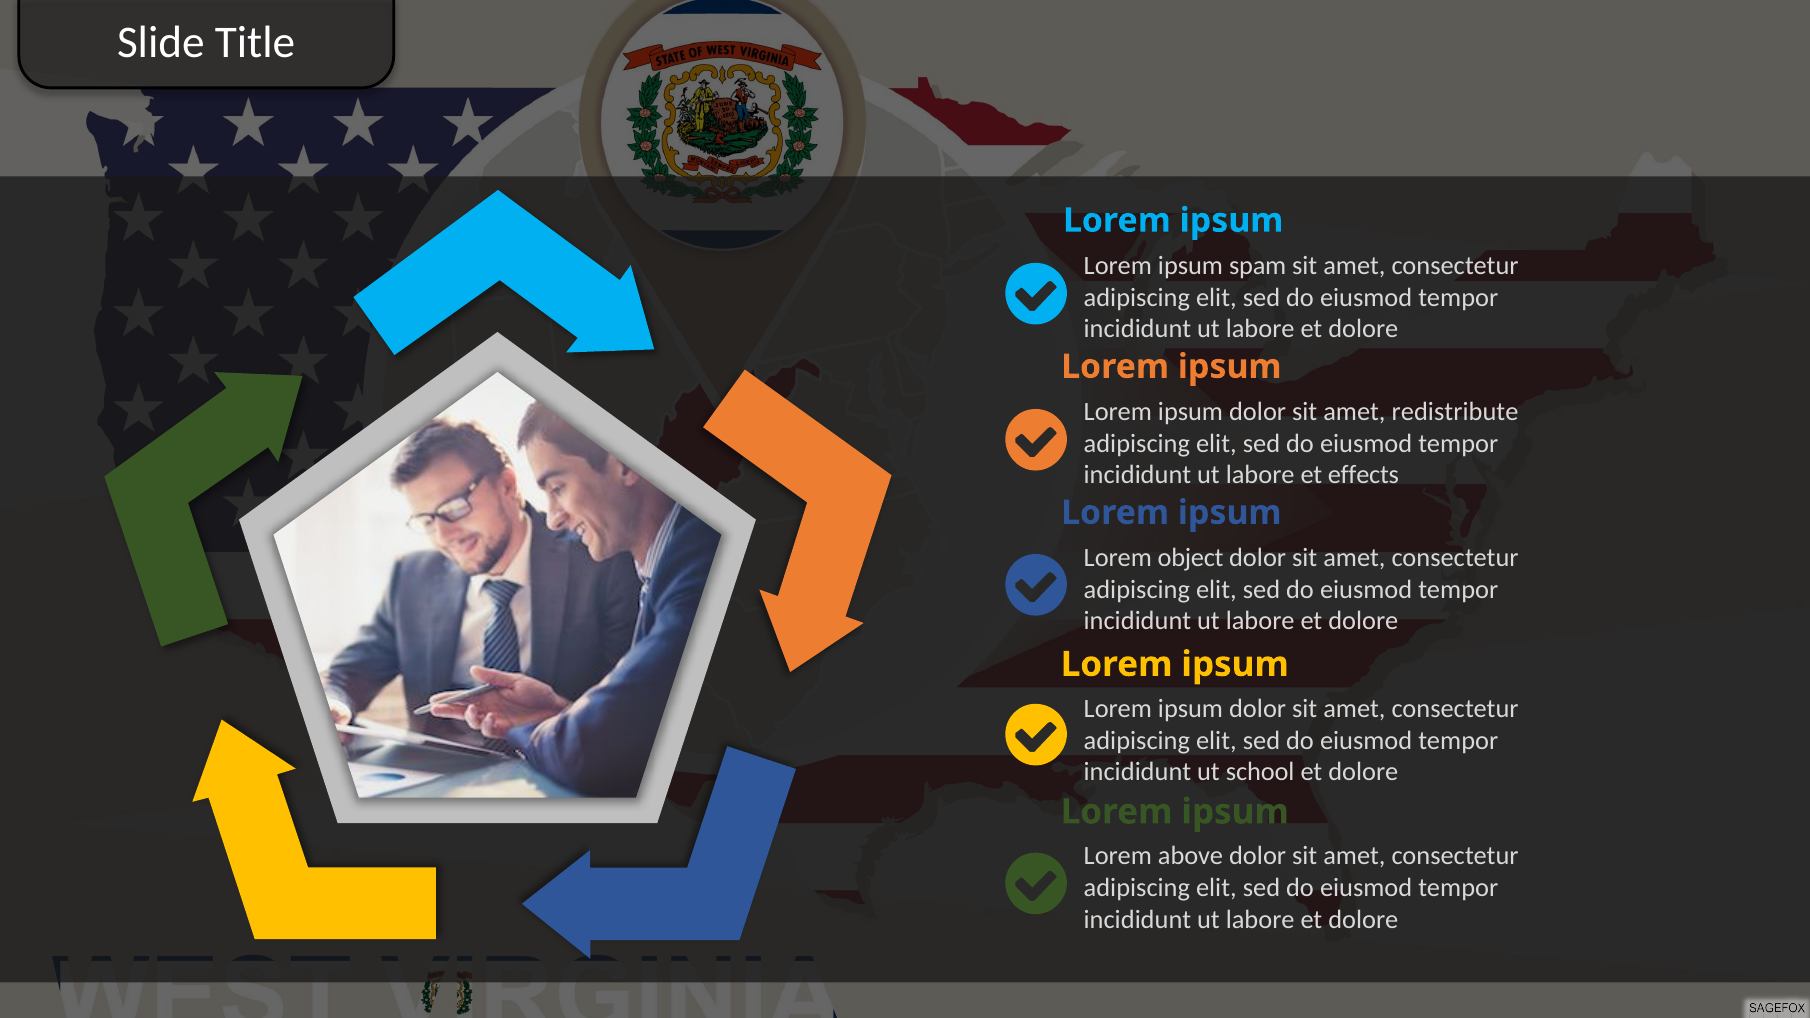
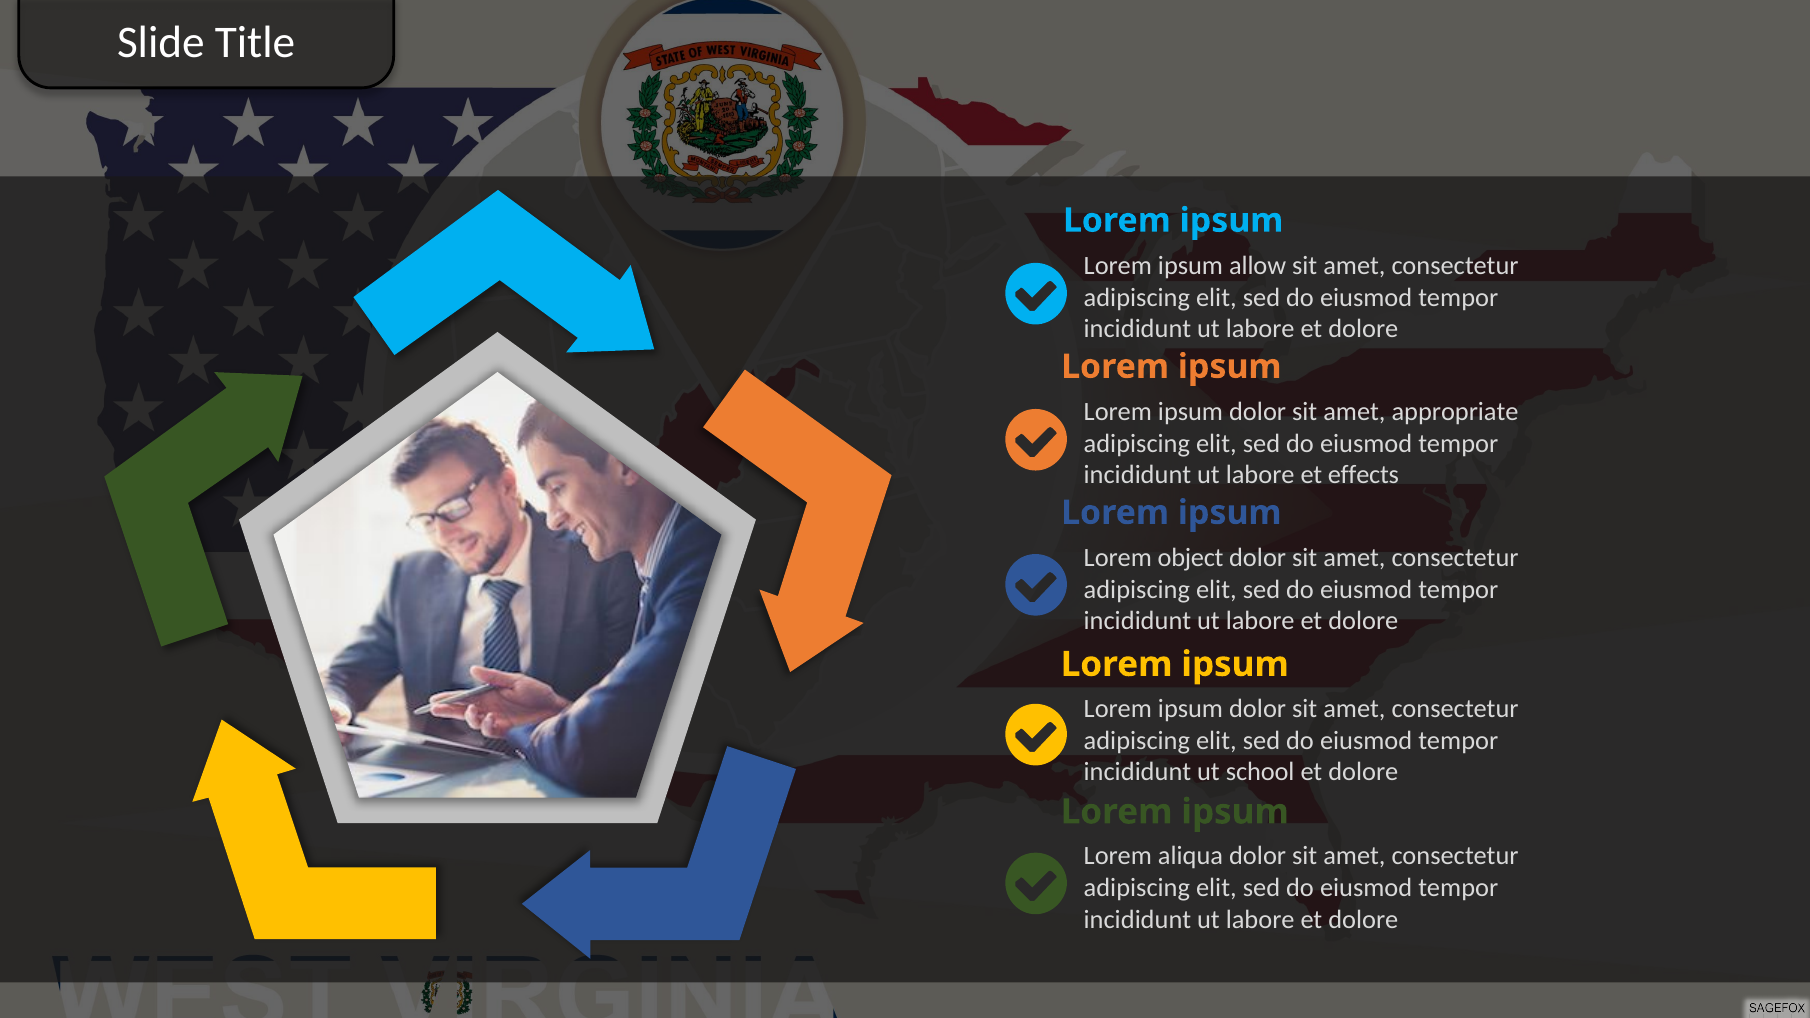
spam: spam -> allow (1258, 266)
redistribute: redistribute -> appropriate (1455, 412)
above: above -> aliqua (1190, 856)
